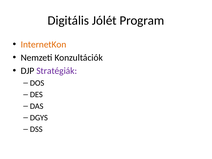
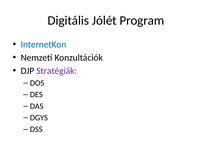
InternetKon colour: orange -> blue (44, 44)
